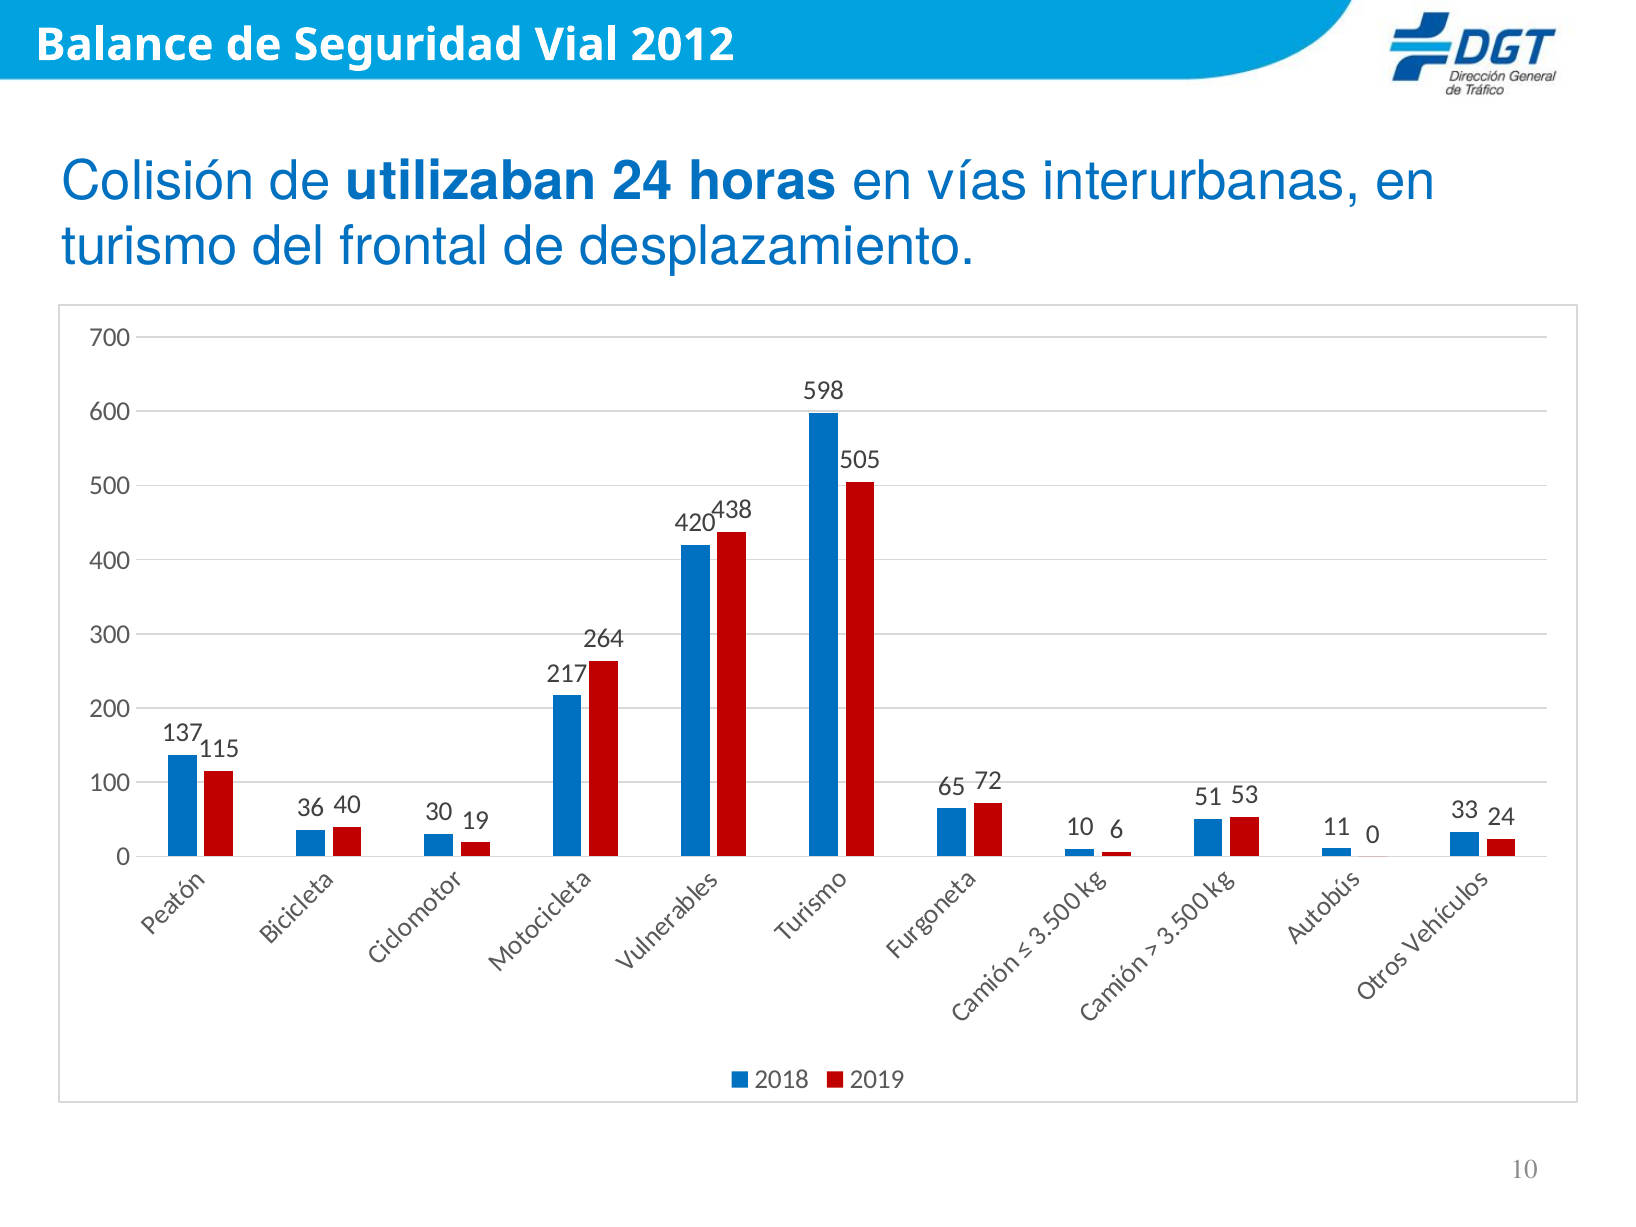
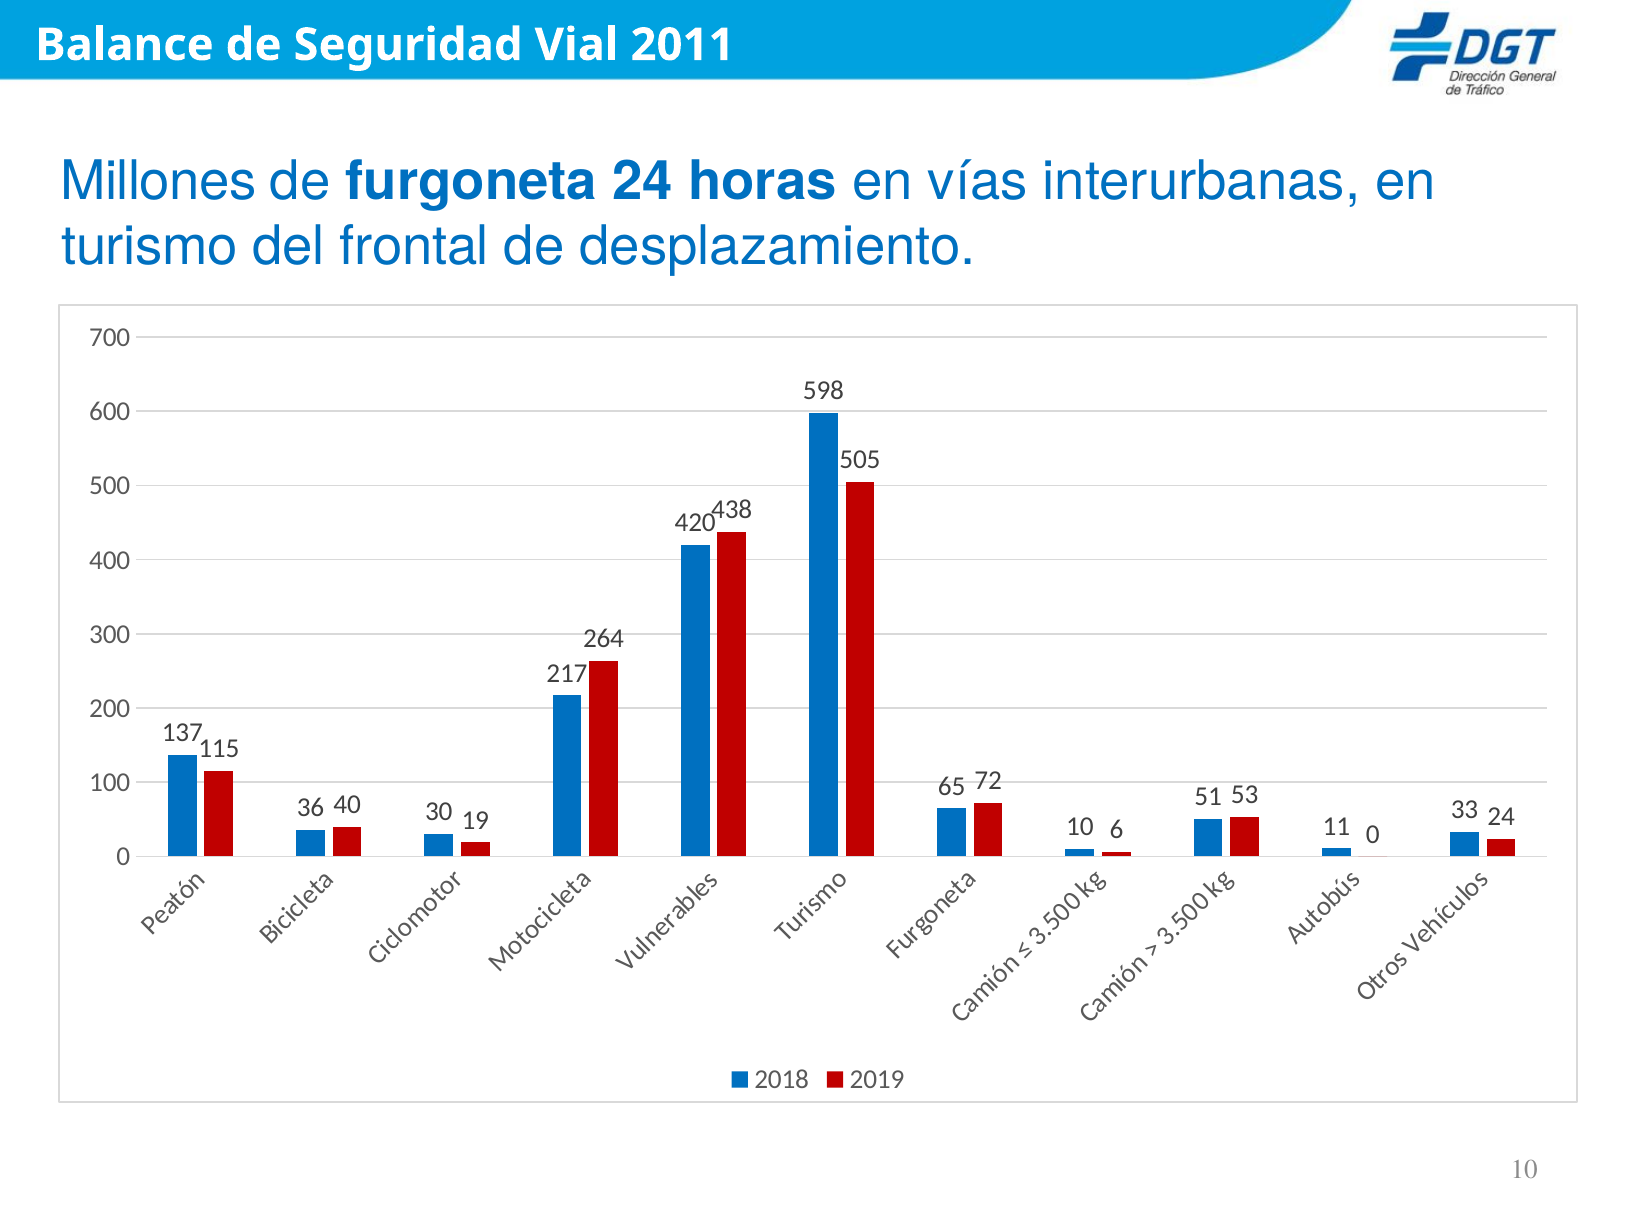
2012: 2012 -> 2011 (683, 45)
Colisión: Colisión -> Millones (158, 182)
utilizaban: utilizaban -> furgoneta (471, 182)
